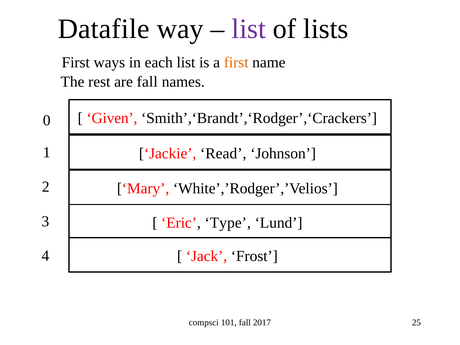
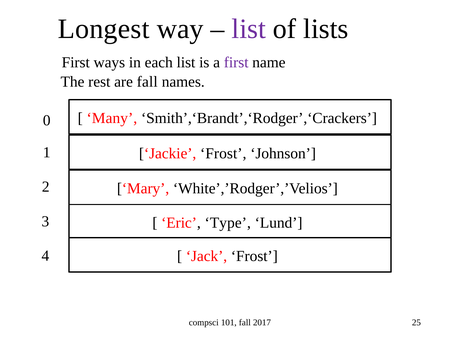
Datafile: Datafile -> Longest (104, 29)
first colour: orange -> purple (236, 62)
Given: Given -> Many (112, 118)
Jackie Read: Read -> Frost (223, 153)
